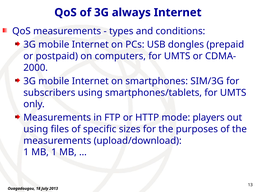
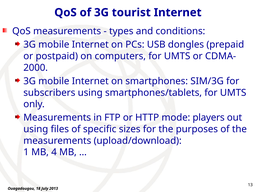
always: always -> tourist (131, 13)
MB 1: 1 -> 4 (54, 152)
